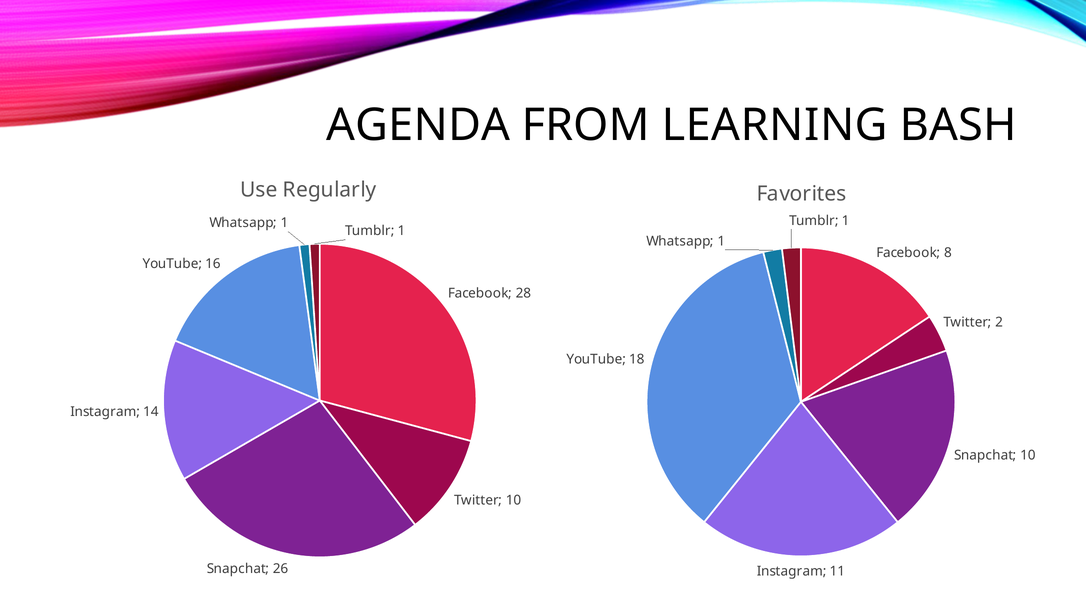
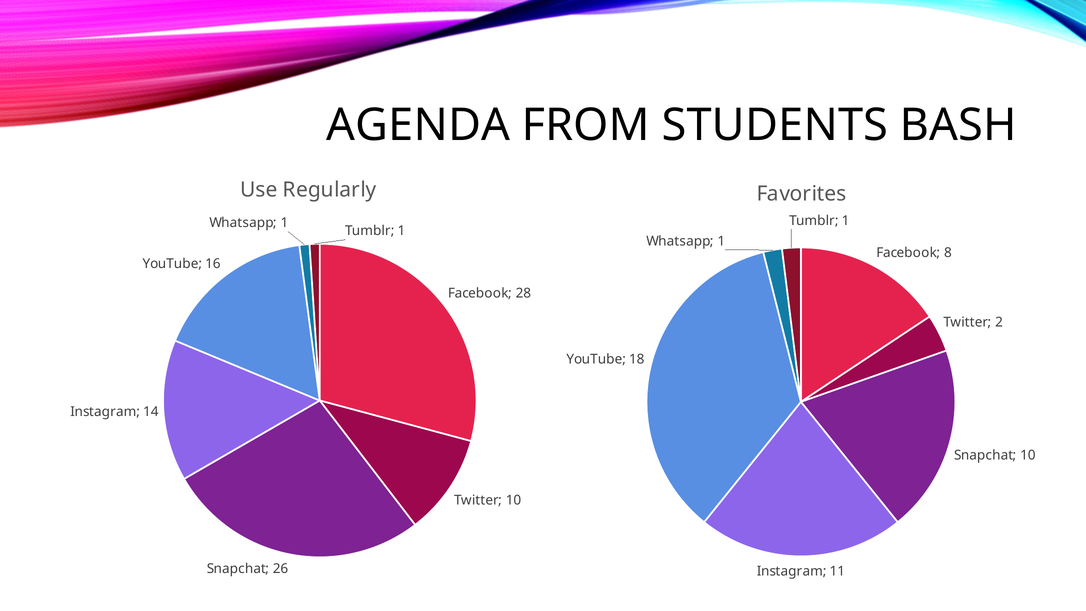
LEARNING: LEARNING -> STUDENTS (775, 125)
